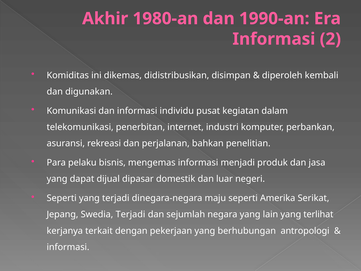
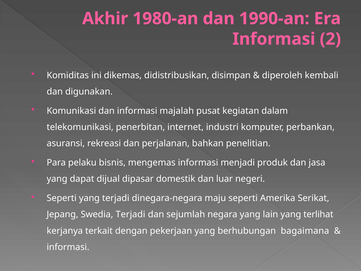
individu: individu -> majalah (177, 111)
antropologi: antropologi -> bagaimana (305, 231)
